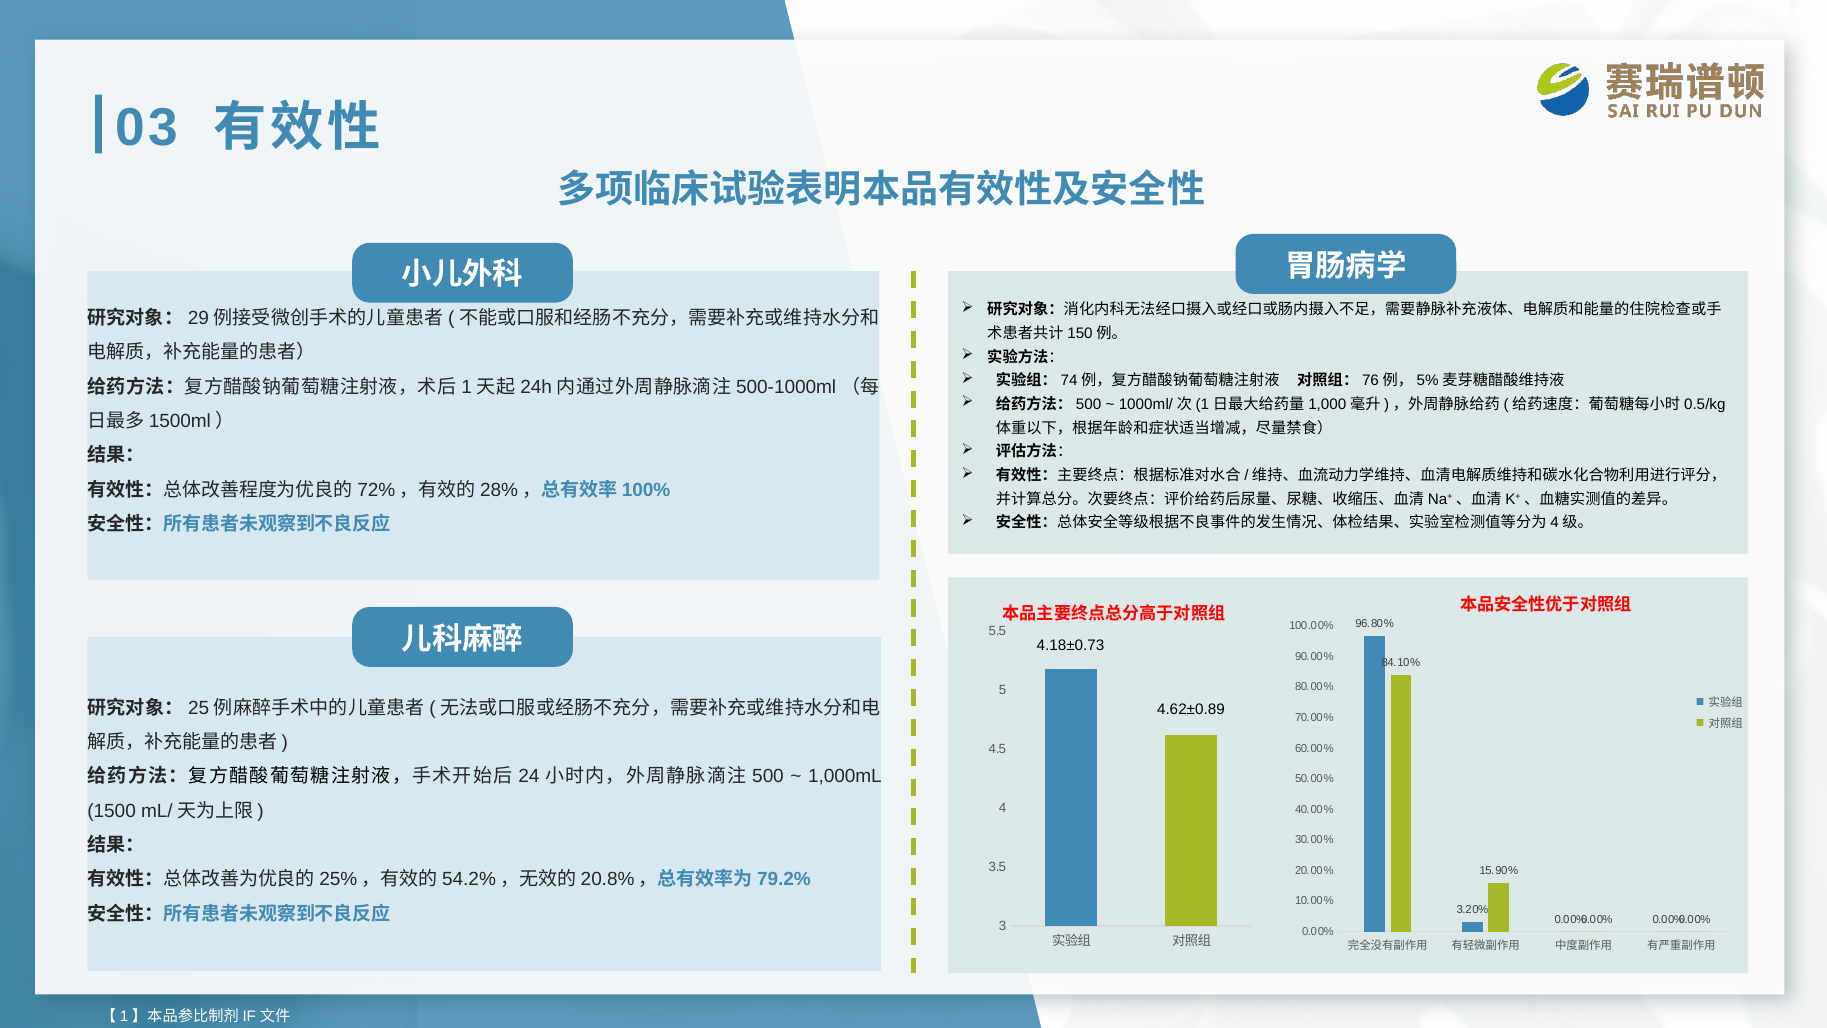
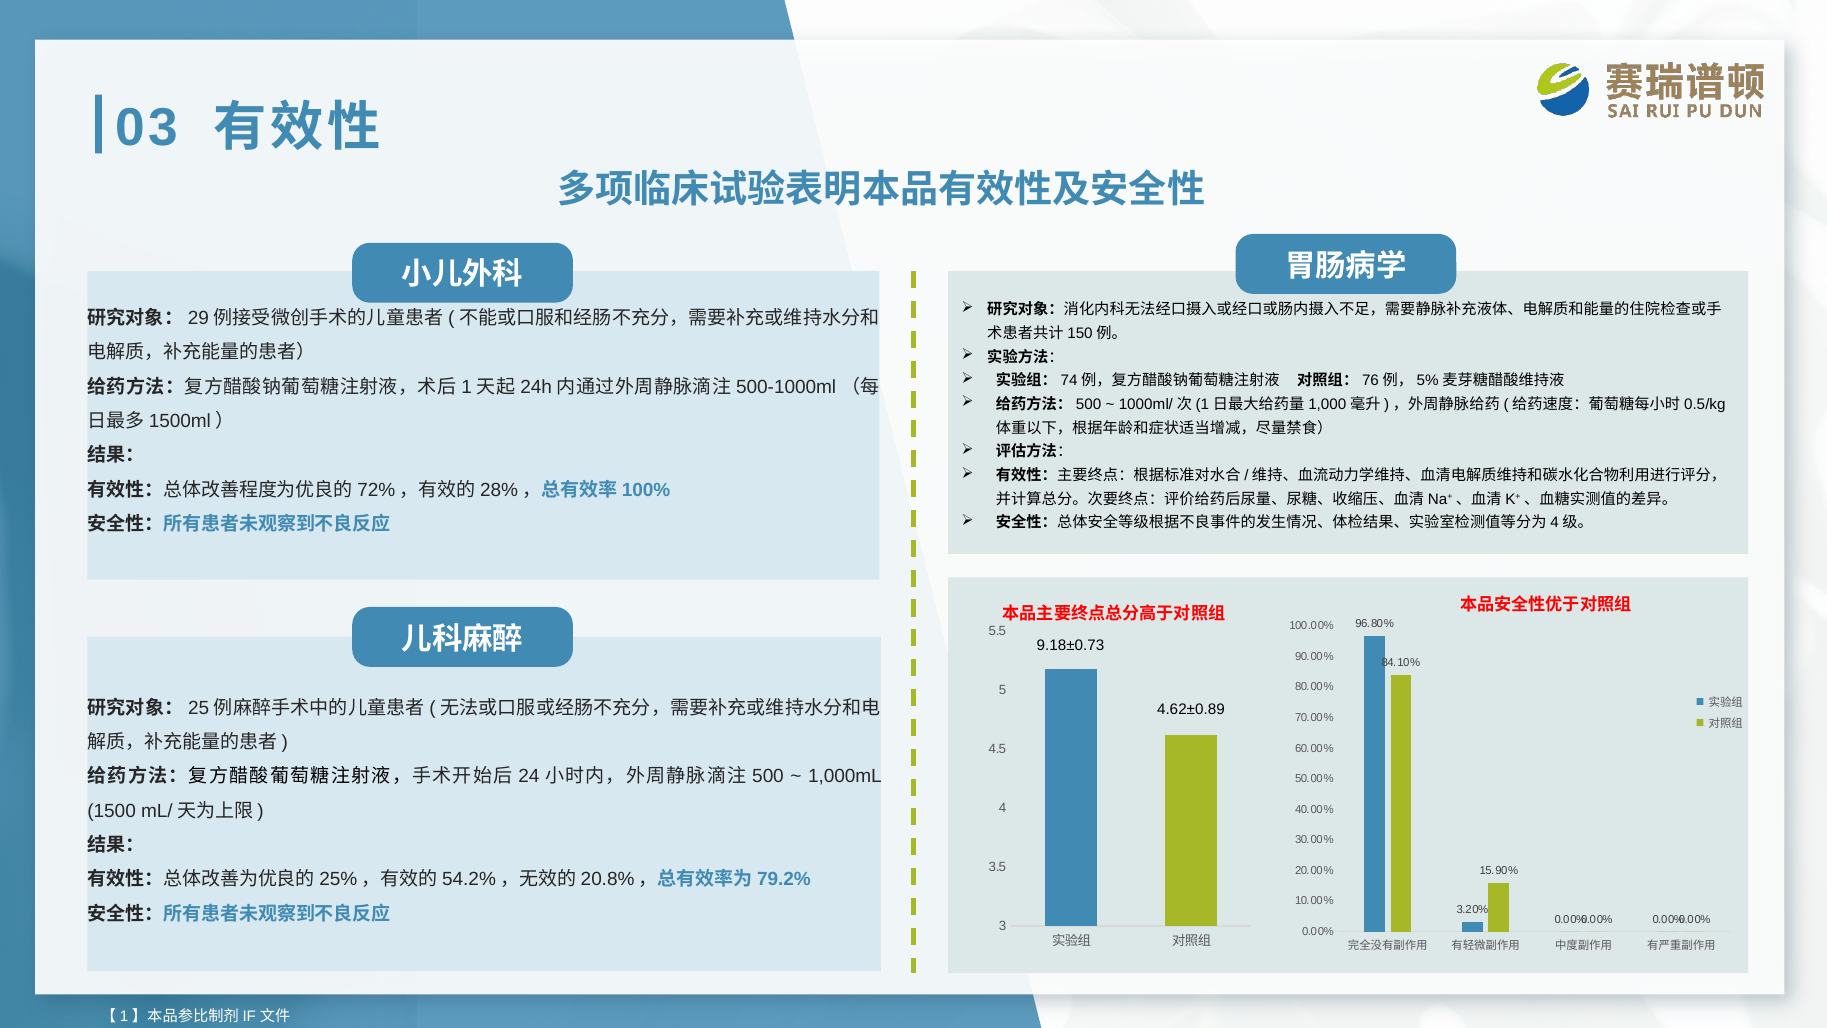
4.18±0.73: 4.18±0.73 -> 9.18±0.73 (1071, 645)
